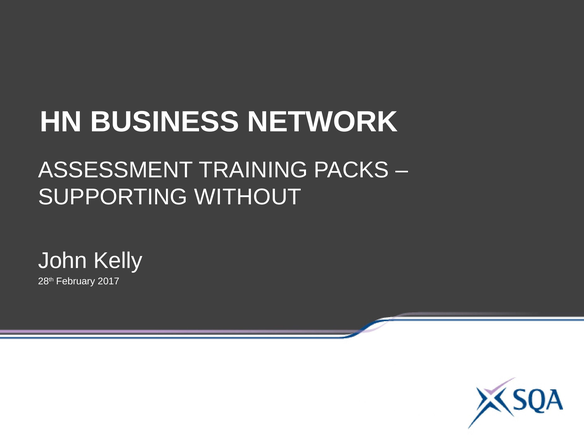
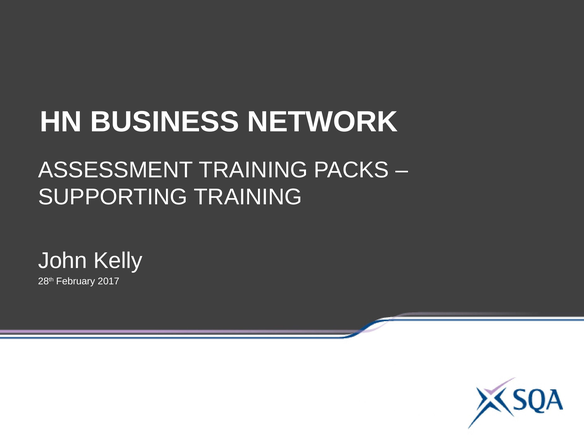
SUPPORTING WITHOUT: WITHOUT -> TRAINING (248, 197)
